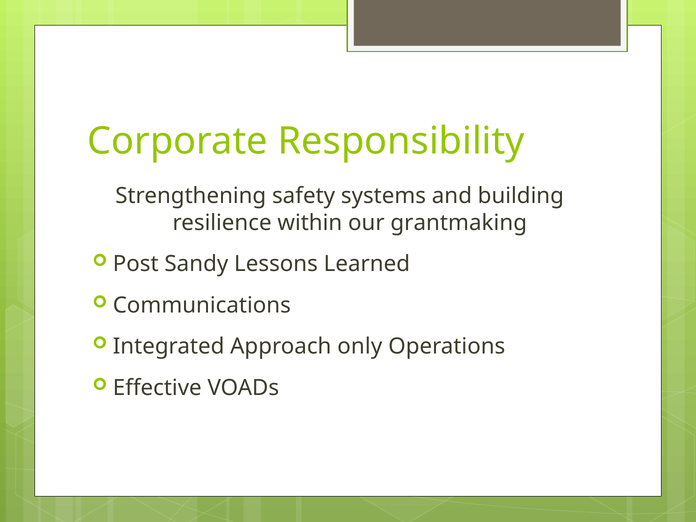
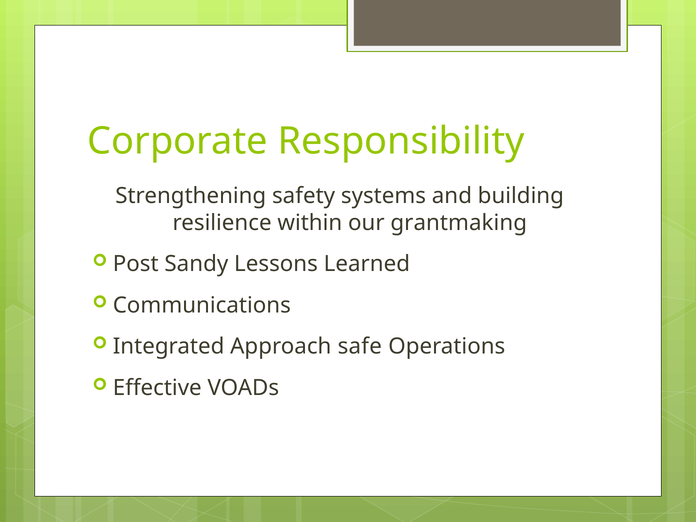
only: only -> safe (360, 346)
